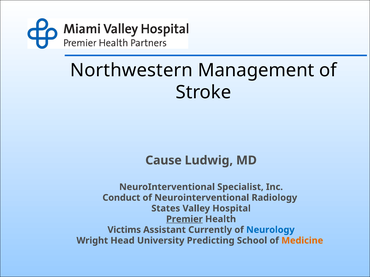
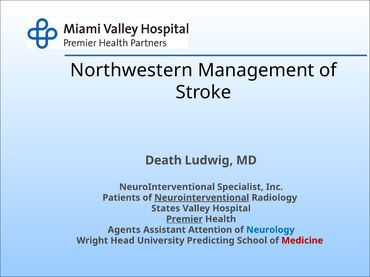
Cause: Cause -> Death (164, 161)
Conduct: Conduct -> Patients (121, 198)
Neurointerventional underline: none -> present (202, 198)
Victims: Victims -> Agents (124, 230)
Currently: Currently -> Attention (210, 230)
Medicine colour: orange -> red (302, 241)
